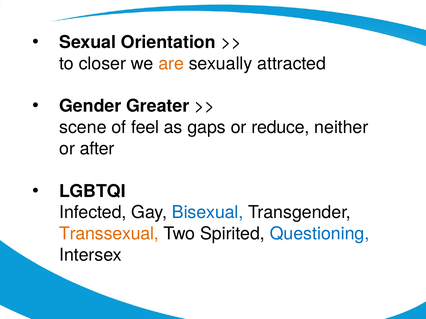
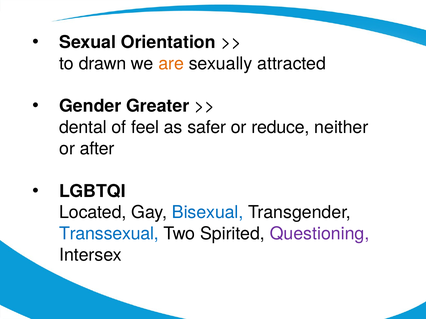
closer: closer -> drawn (102, 64)
scene: scene -> dental (83, 128)
gaps: gaps -> safer (207, 128)
Infected: Infected -> Located (93, 213)
Transsexual colour: orange -> blue (109, 234)
Questioning colour: blue -> purple (320, 234)
